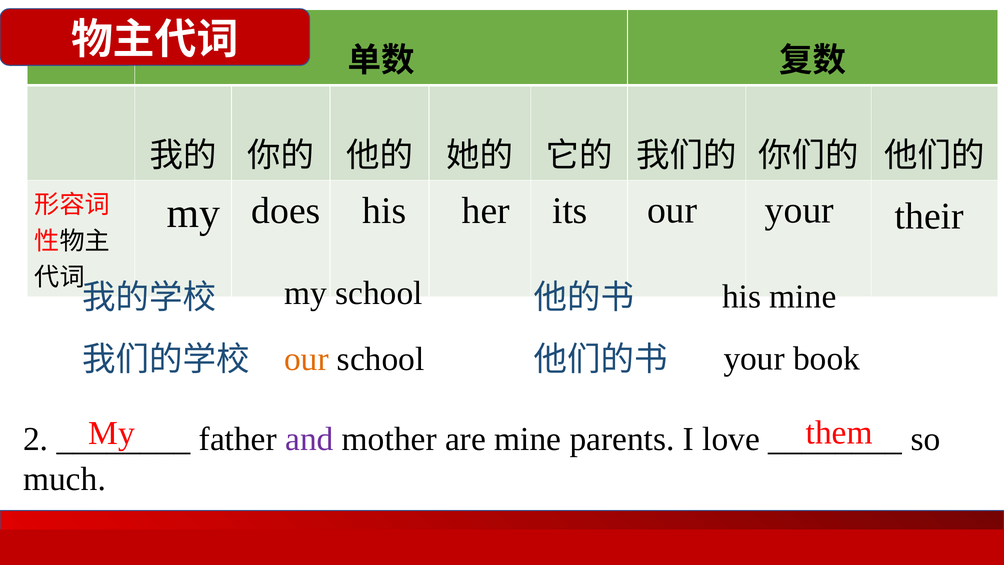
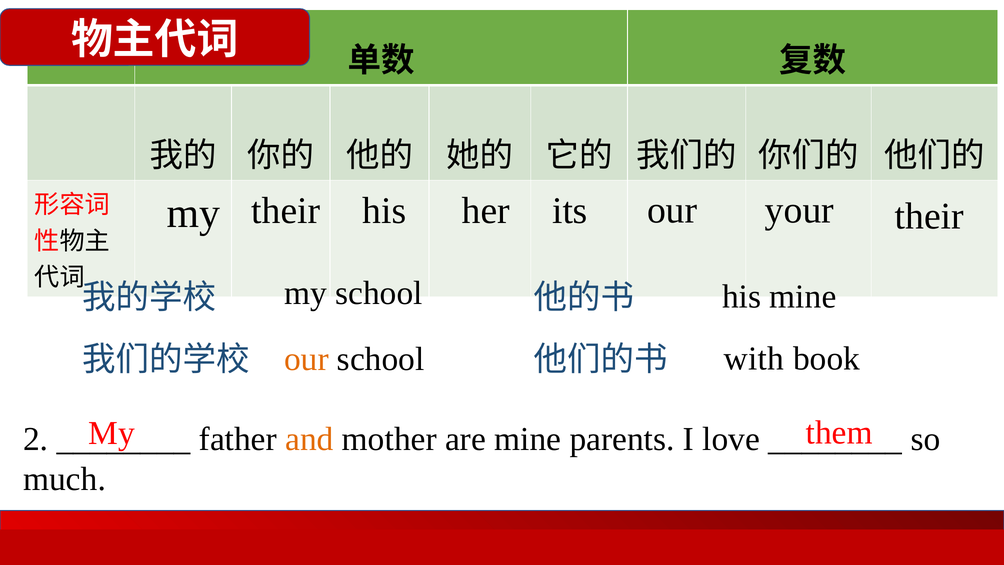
my does: does -> their (286, 211)
your: your -> with (754, 358)
and colour: purple -> orange (309, 439)
